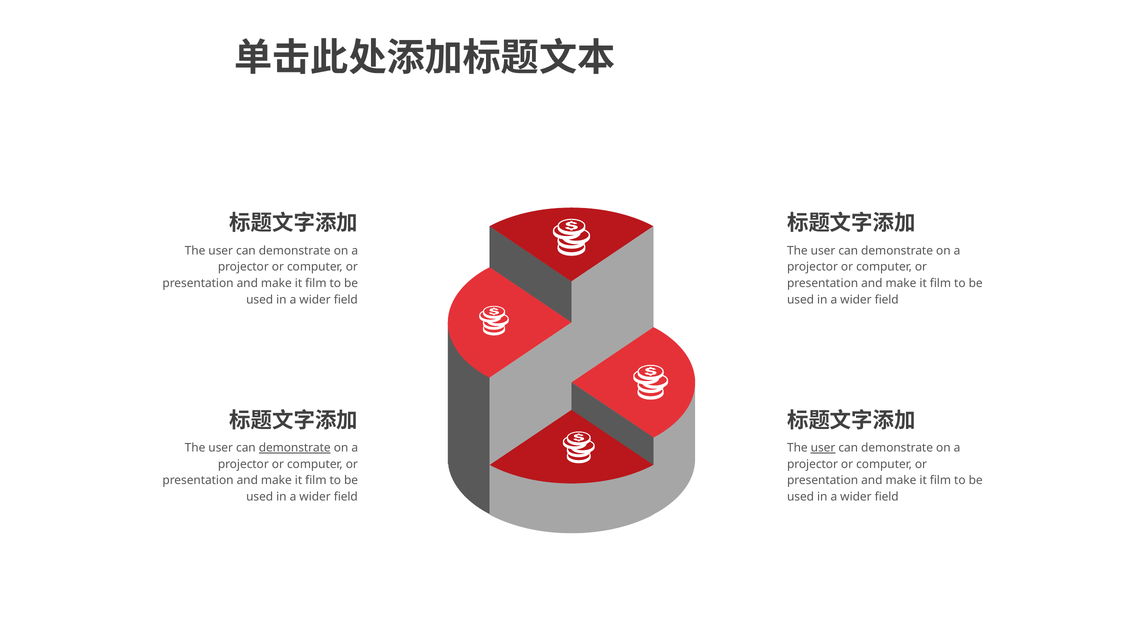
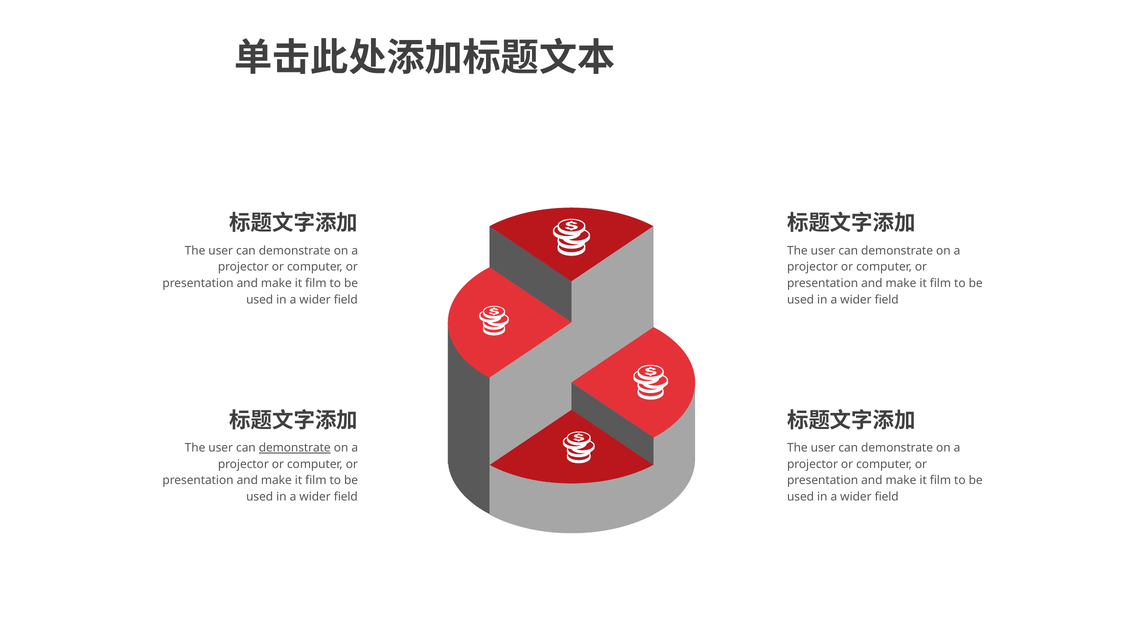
user underline: present -> none (823, 448)
